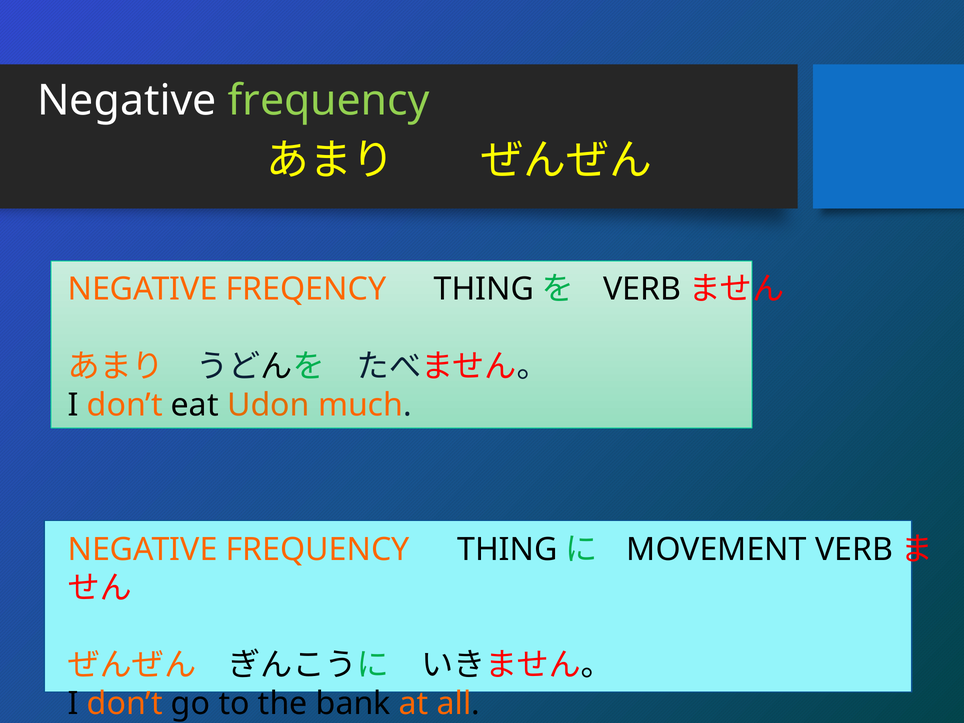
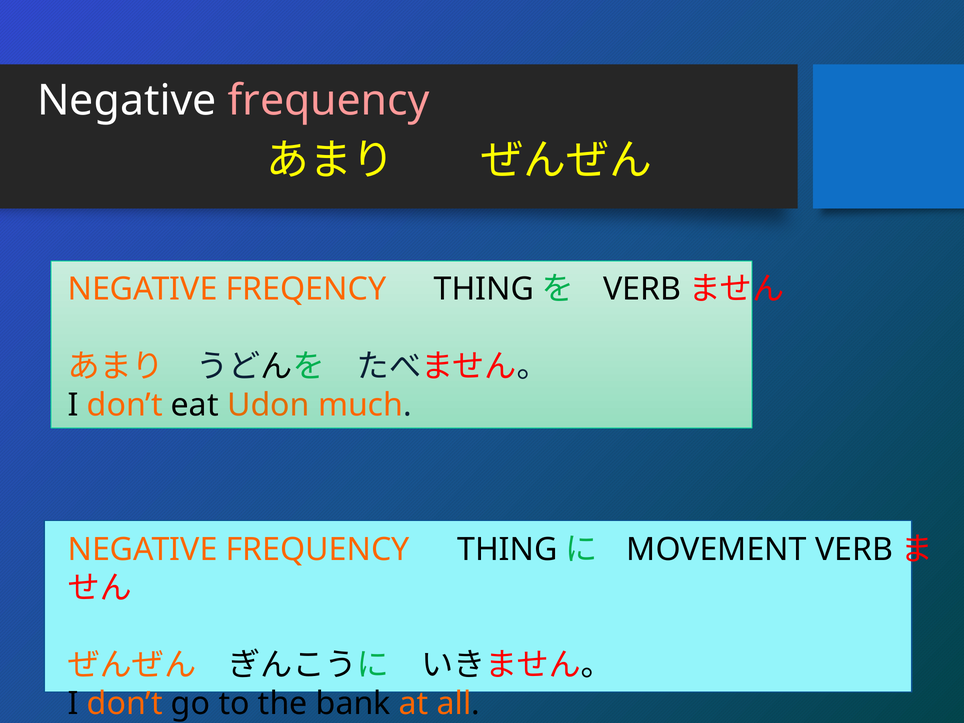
frequency colour: light green -> pink (329, 101)
